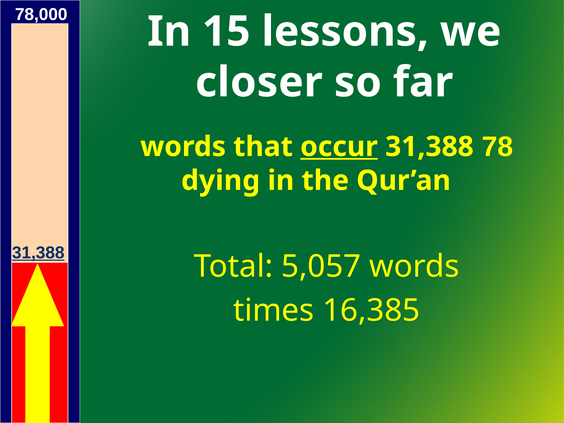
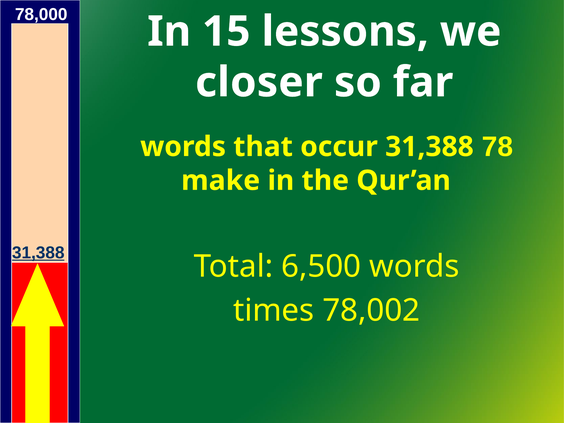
occur underline: present -> none (339, 147)
dying: dying -> make (221, 181)
5,057: 5,057 -> 6,500 (321, 267)
16,385: 16,385 -> 78,002 (371, 310)
